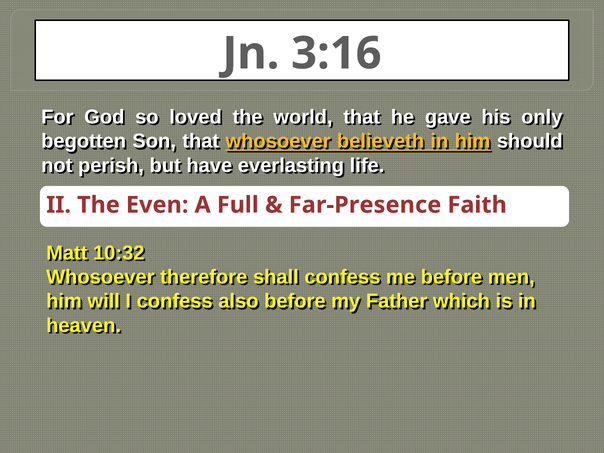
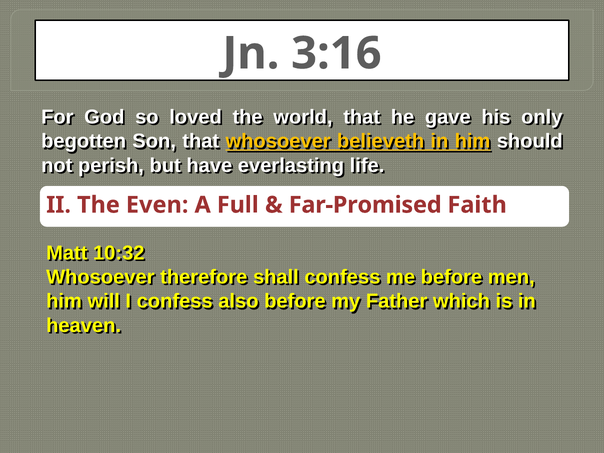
Far-Presence: Far-Presence -> Far-Promised (365, 205)
